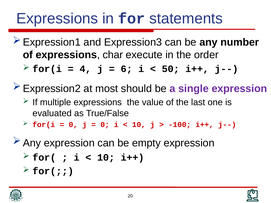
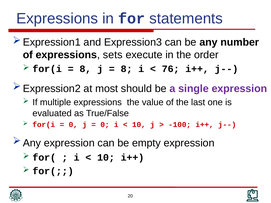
char: char -> sets (113, 55)
4: 4 -> 8 (85, 69)
6: 6 -> 8 (127, 69)
50: 50 -> 76 (171, 69)
